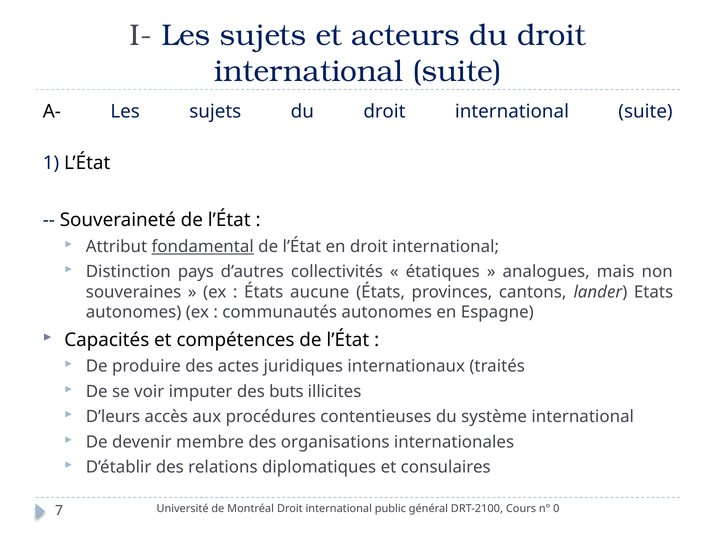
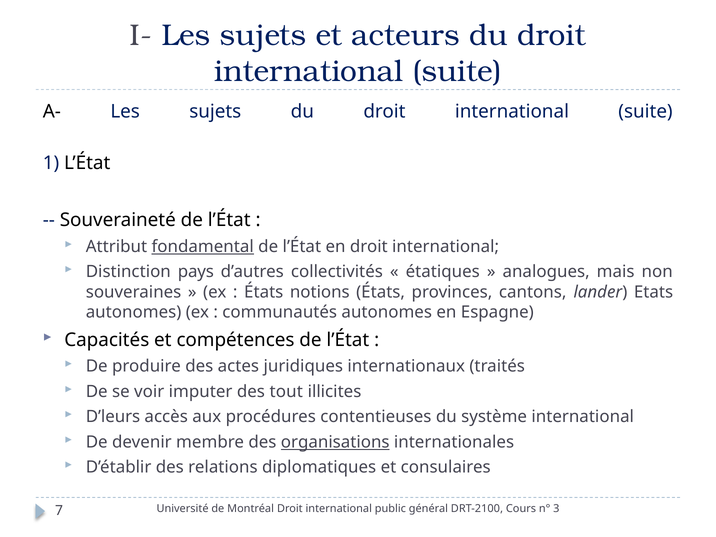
aucune: aucune -> notions (320, 292)
buts: buts -> tout (286, 392)
organisations underline: none -> present (335, 442)
0: 0 -> 3 (556, 509)
